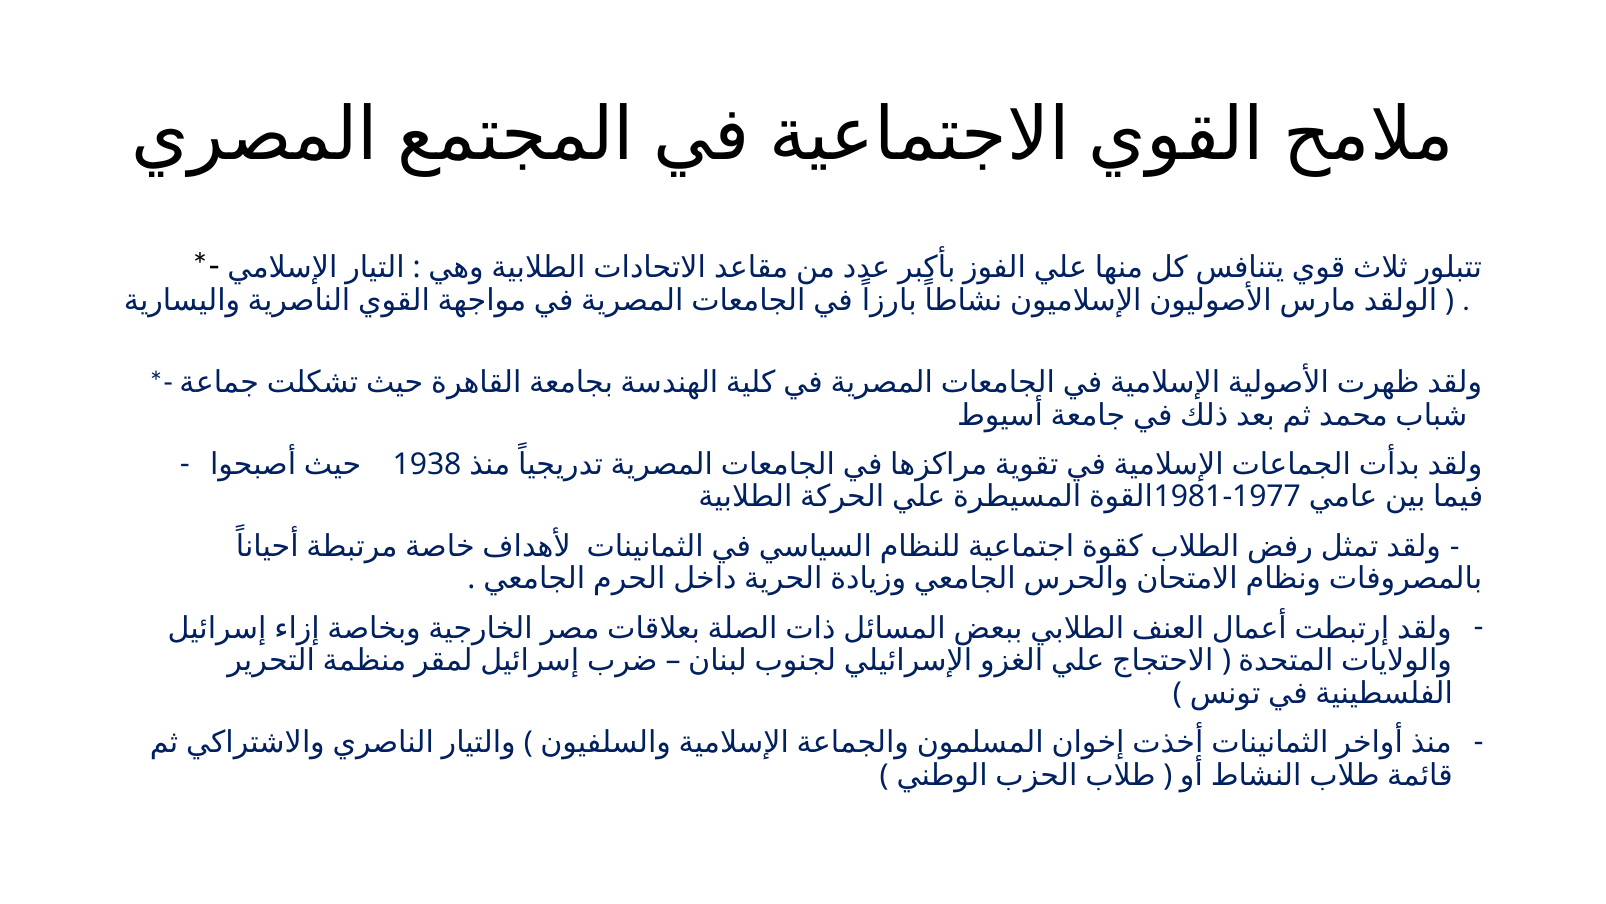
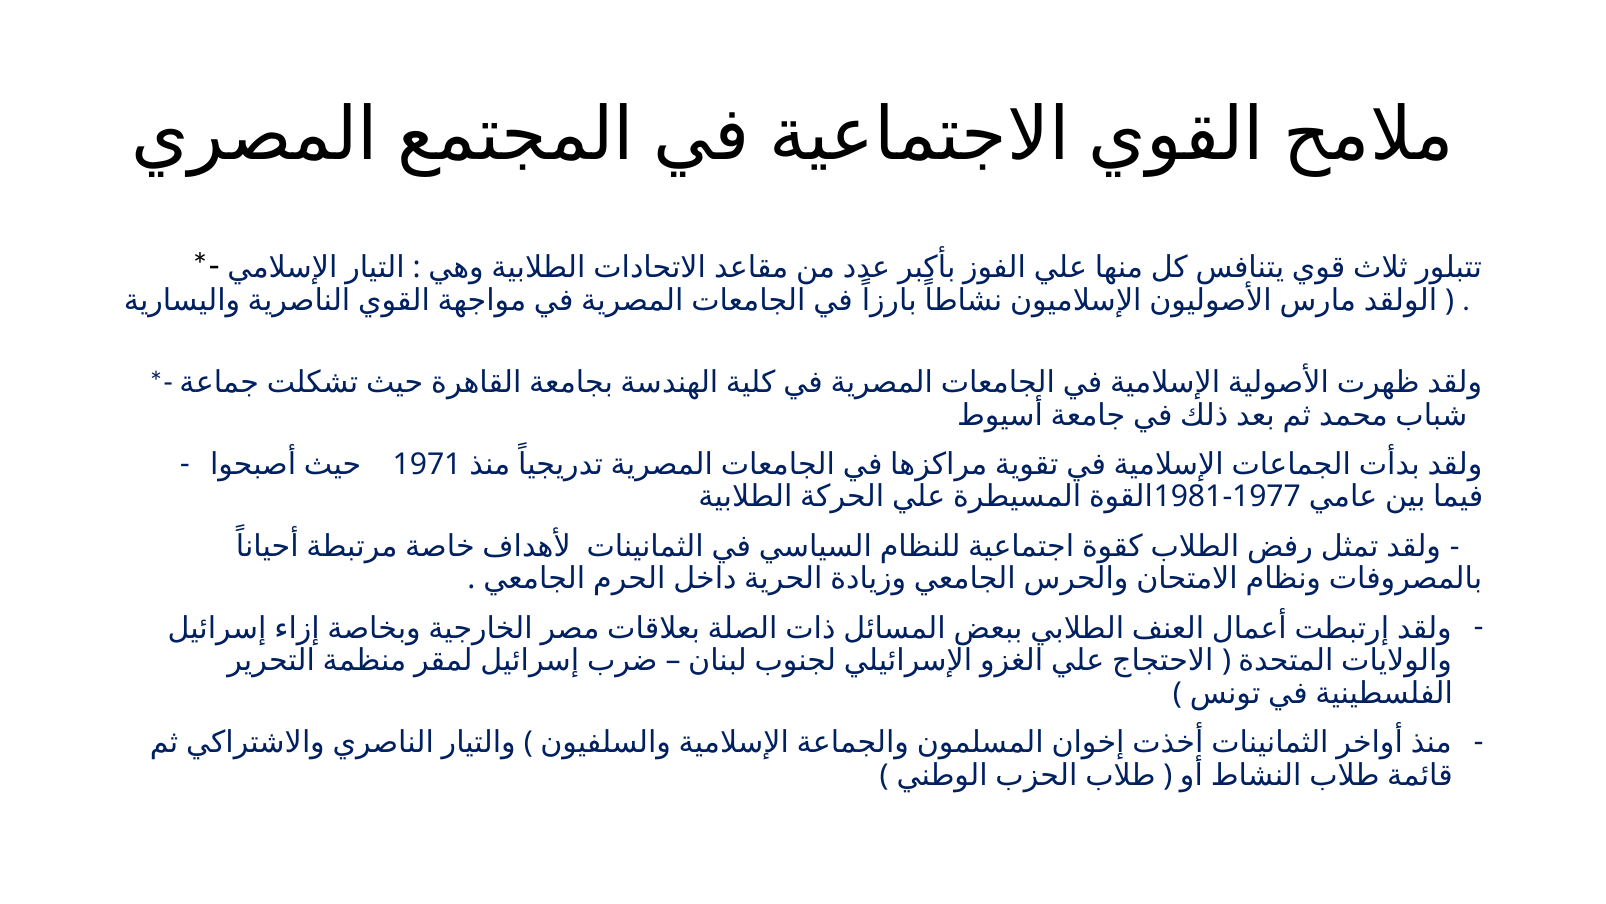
1938: 1938 -> 1971 (427, 464)
